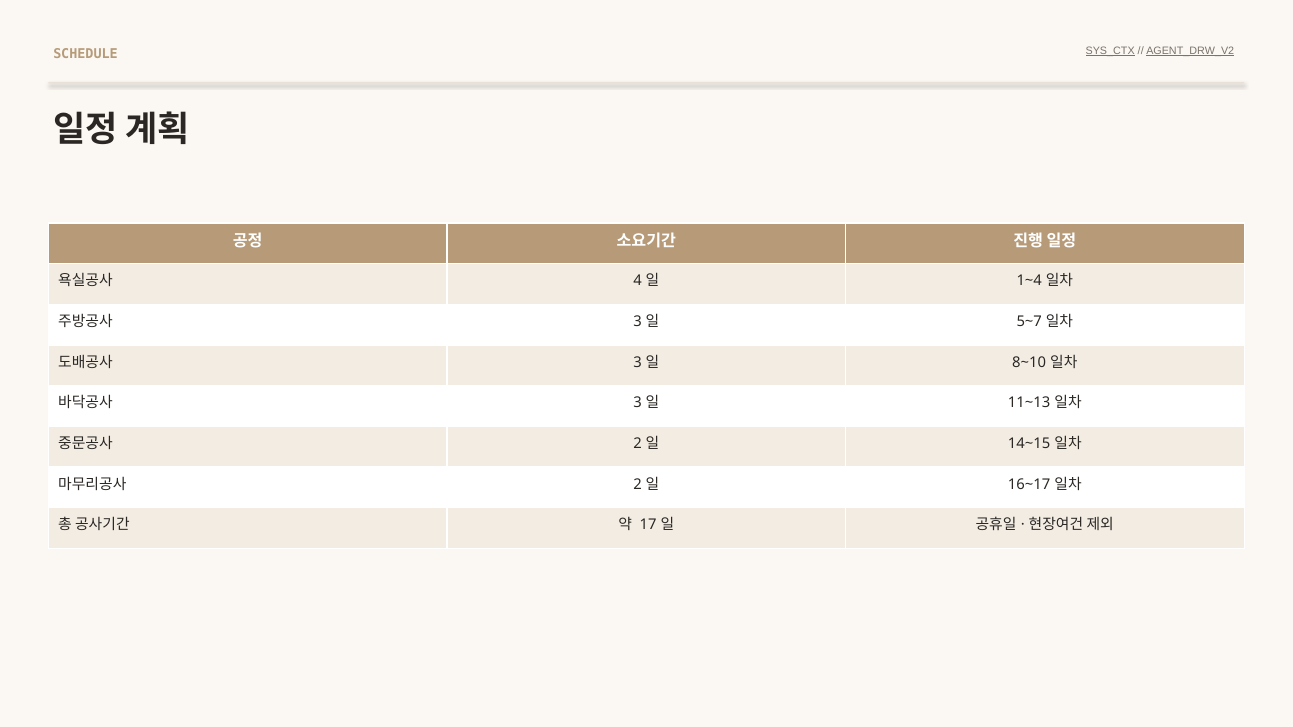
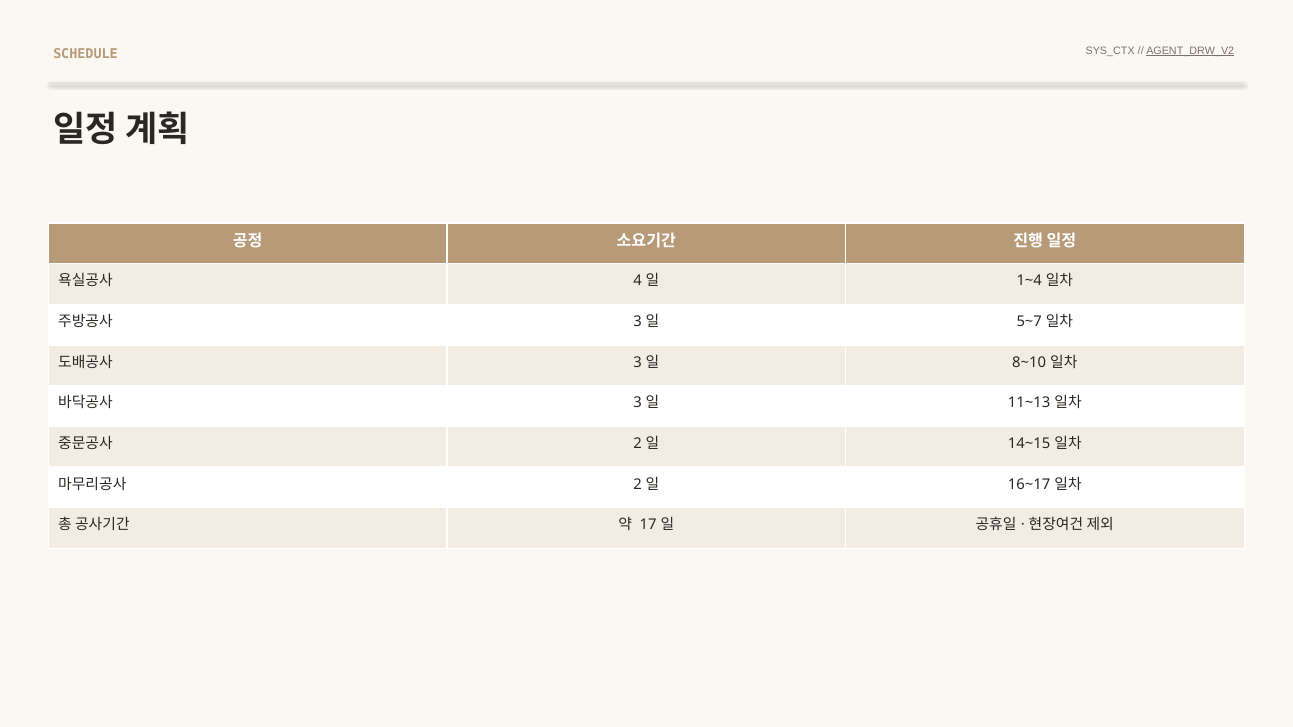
SYS_CTX underline: present -> none (1110, 51)
